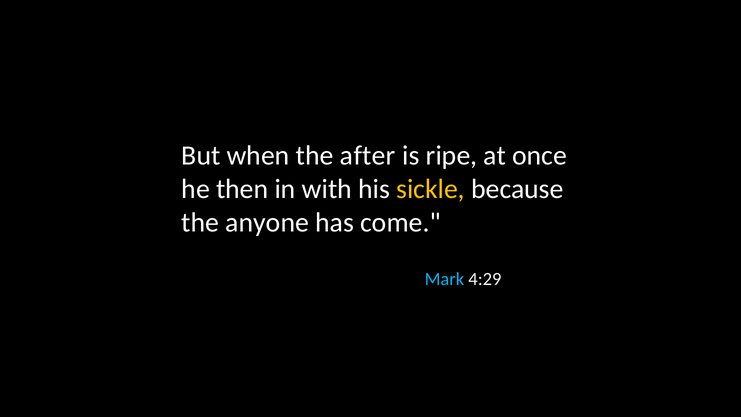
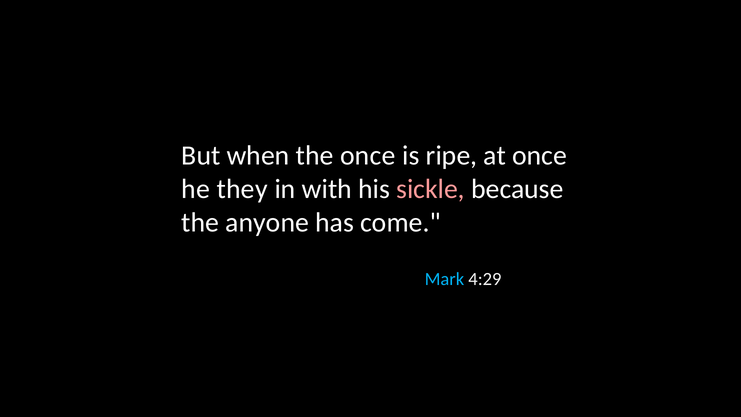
the after: after -> once (368, 156)
then: then -> they (242, 189)
sickle colour: yellow -> pink (431, 189)
